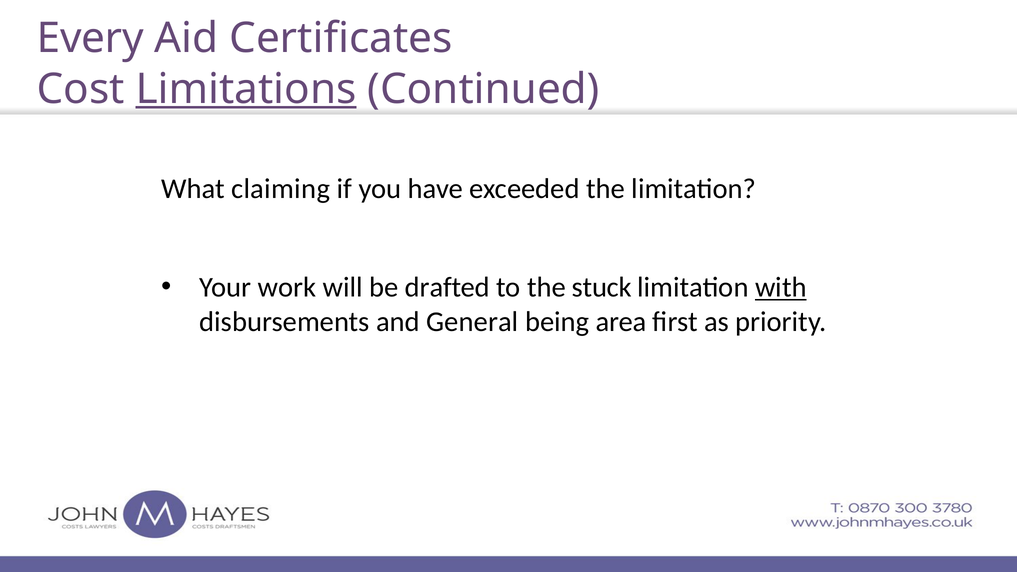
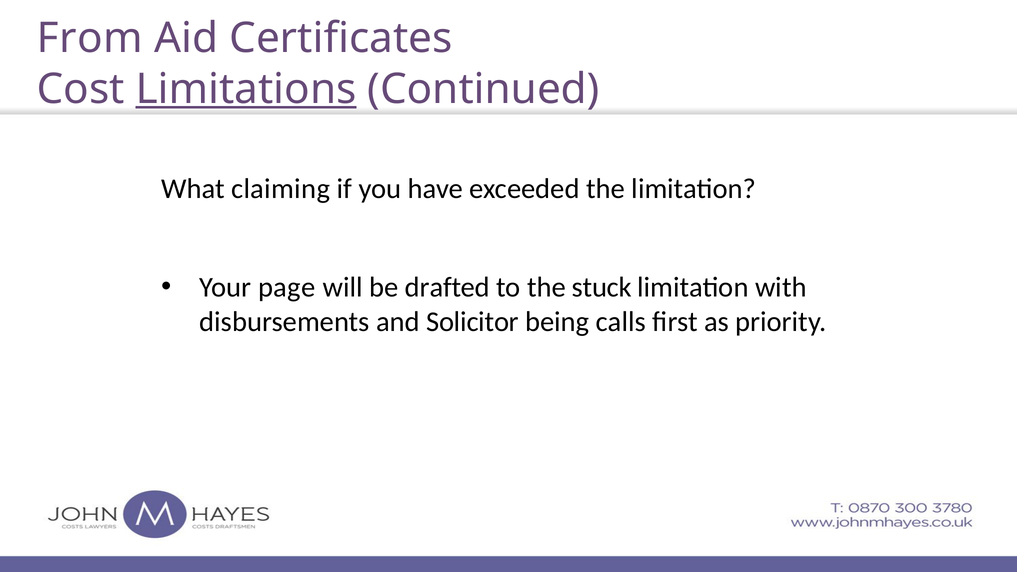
Every: Every -> From (90, 38)
work: work -> page (287, 288)
with underline: present -> none (781, 288)
General: General -> Solicitor (473, 322)
area: area -> calls (621, 322)
